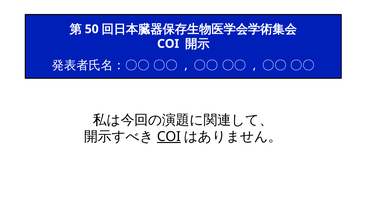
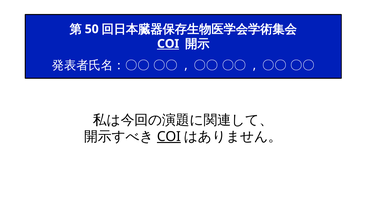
COI underline: none -> present (168, 44)
